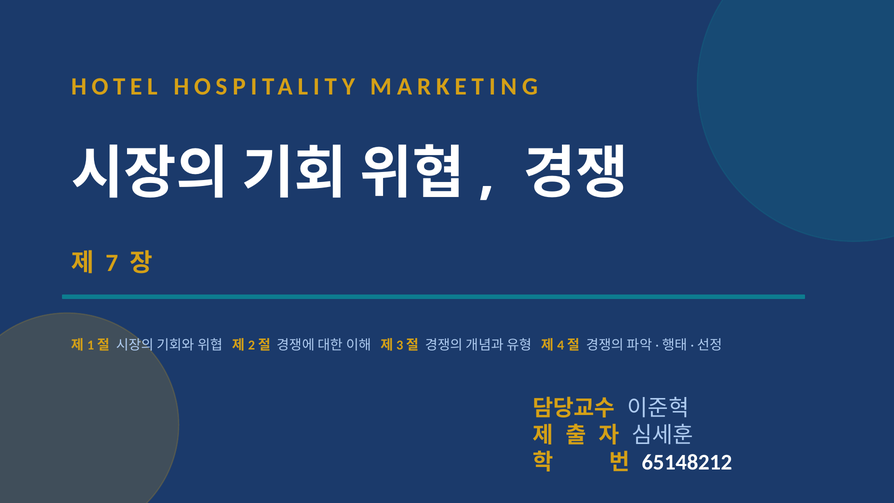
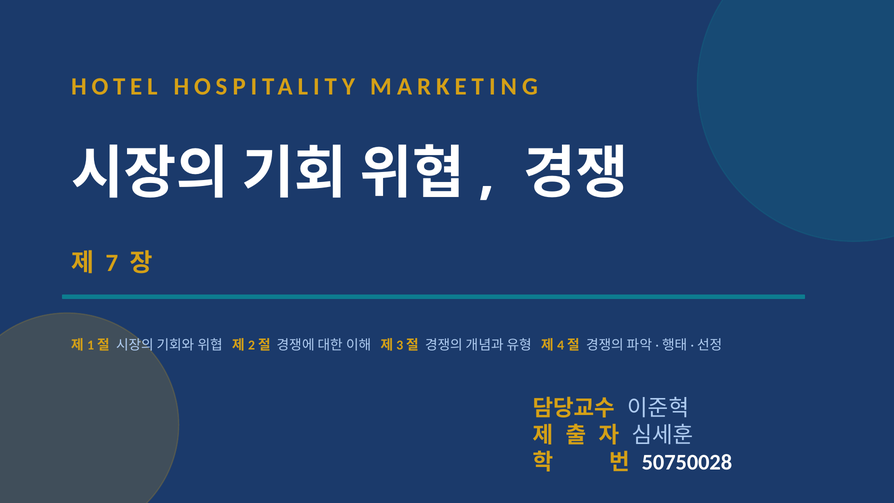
65148212: 65148212 -> 50750028 (687, 462)
